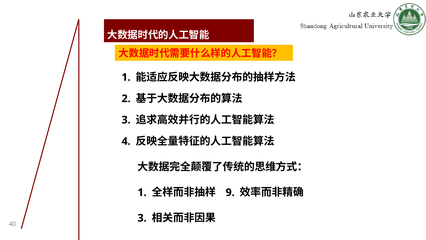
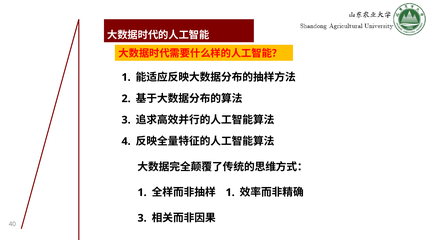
9: 9 -> 1 (230, 192)
